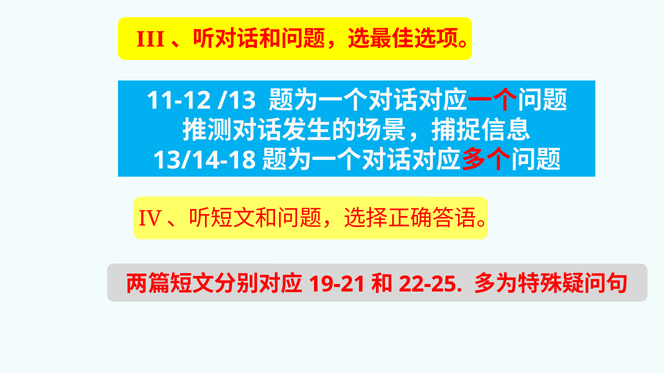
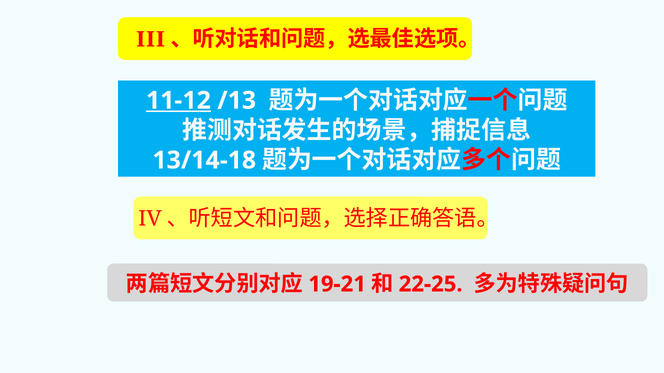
11-12 underline: none -> present (178, 101)
